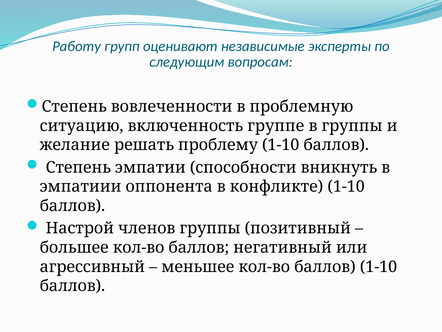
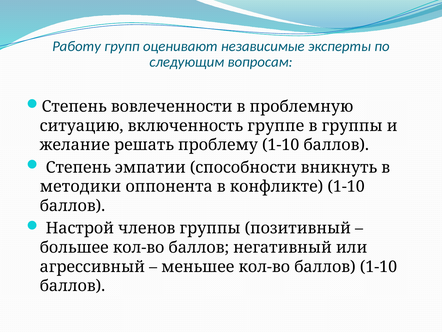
эмпатиии: эмпатиии -> методики (80, 186)
